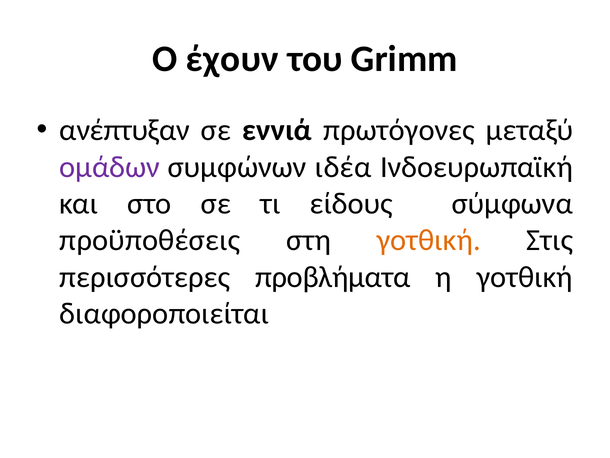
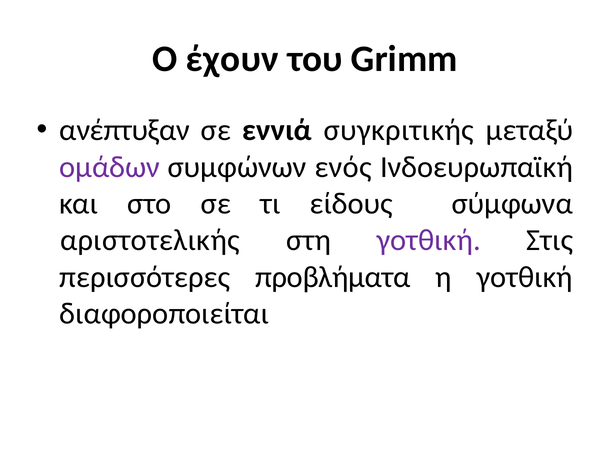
πρωτόγονες: πρωτόγονες -> συγκριτικής (399, 130)
ιδέα: ιδέα -> ενός (343, 167)
προϋποθέσεις: προϋποθέσεις -> αριστοτελικής (150, 240)
γοτθική colour: orange -> purple (429, 240)
